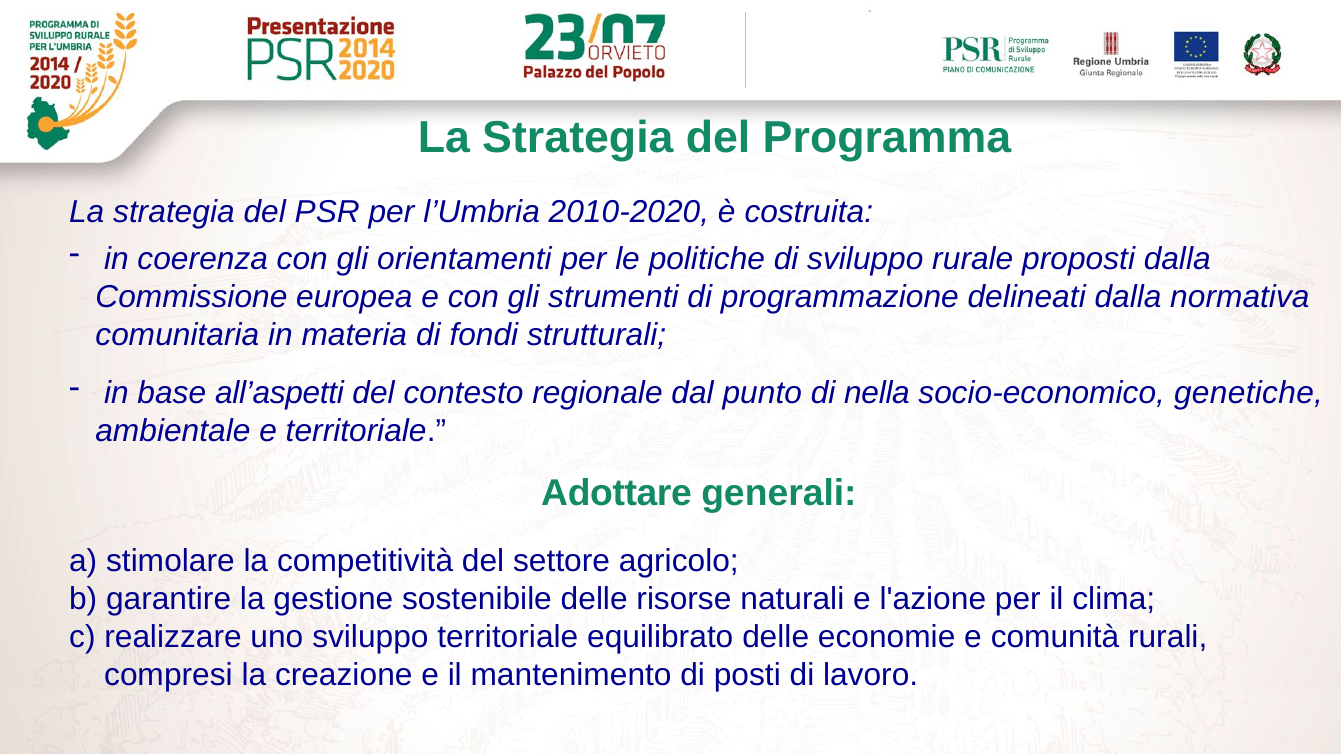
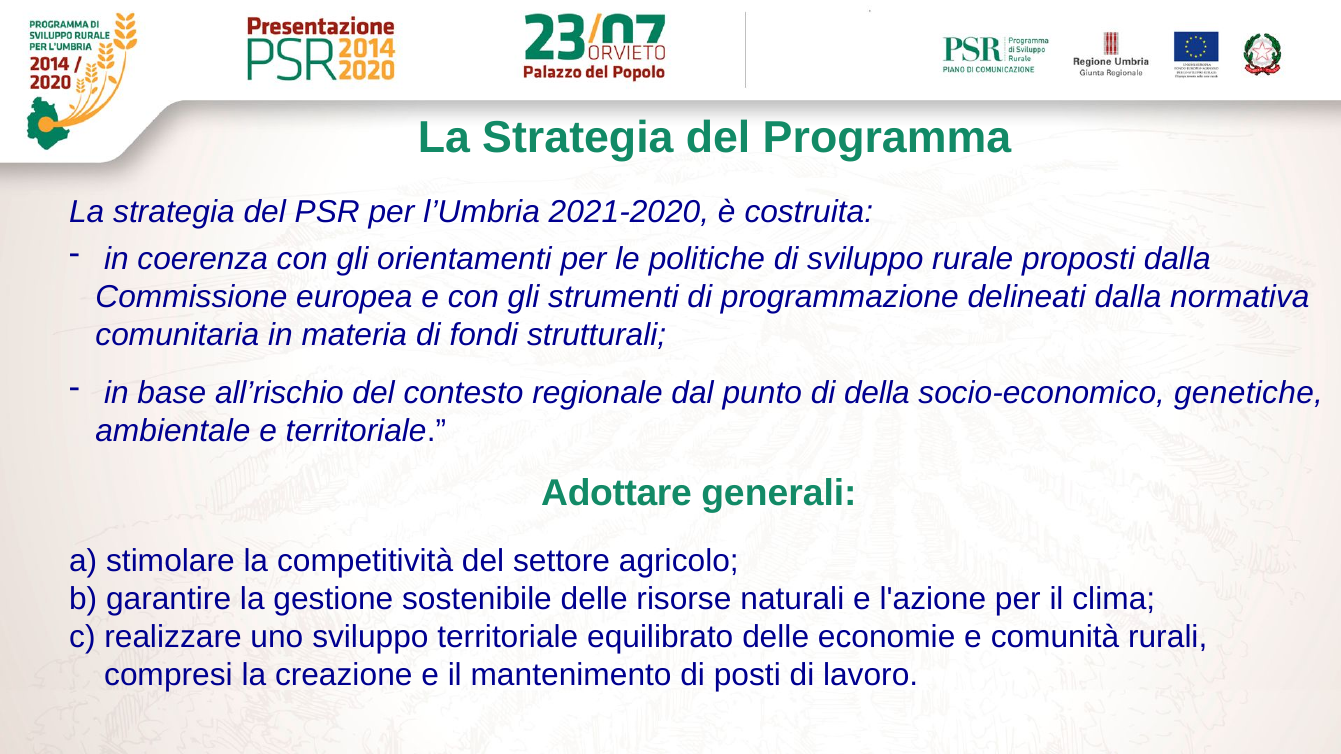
2010-2020: 2010-2020 -> 2021-2020 (629, 212)
all’aspetti: all’aspetti -> all’rischio (279, 393)
nella: nella -> della (877, 393)
